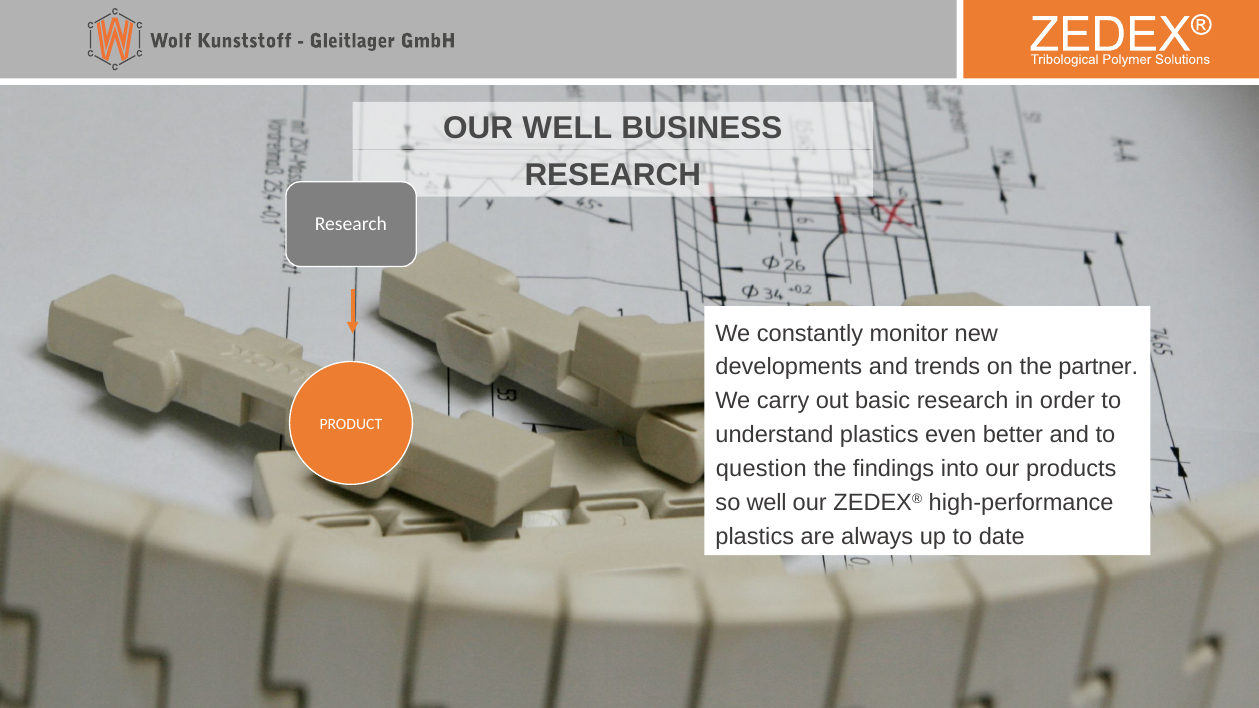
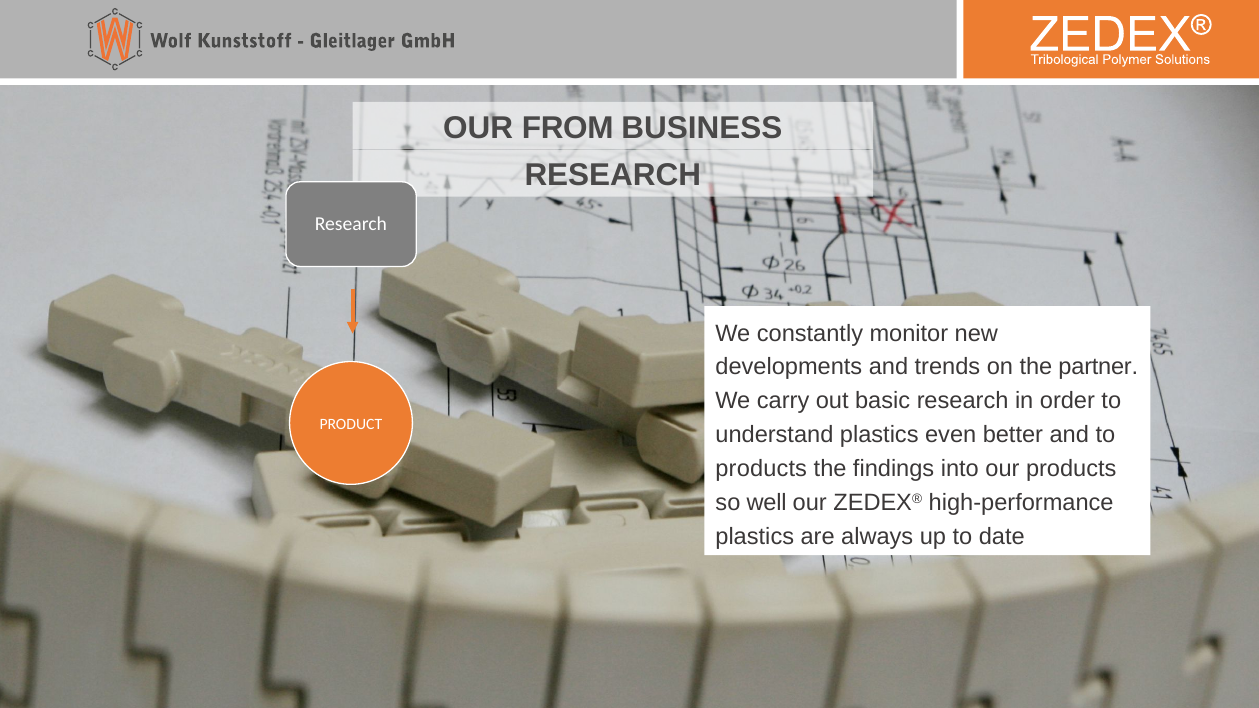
OUR WELL: WELL -> FROM (568, 128)
question: question -> products (761, 469)
